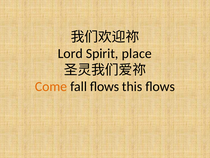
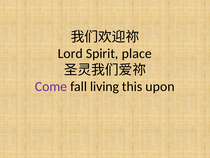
Come colour: orange -> purple (51, 86)
fall ﬂows: ﬂows -> living (105, 86)
this ﬂows: ﬂows -> upon (160, 86)
